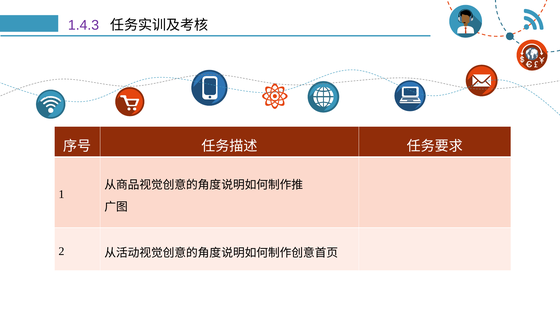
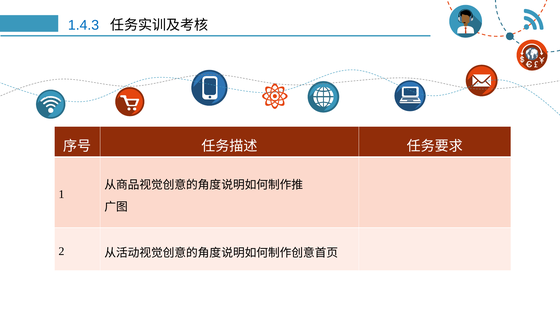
1.4.3 colour: purple -> blue (84, 25)
